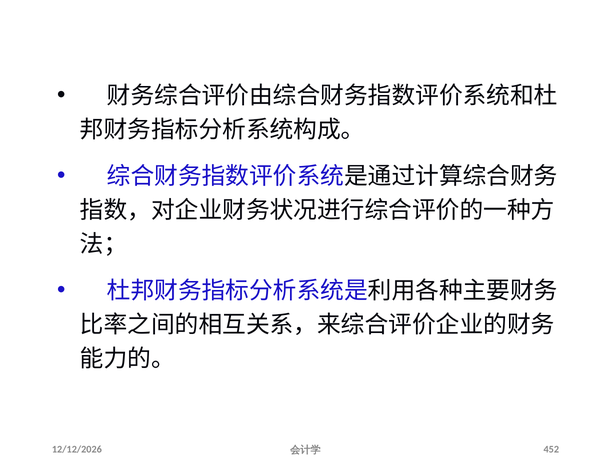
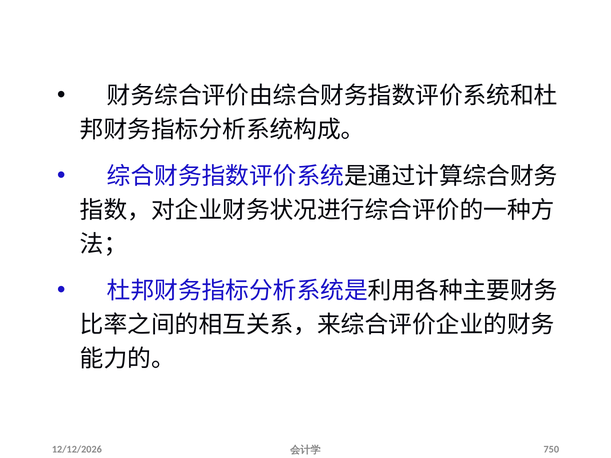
452: 452 -> 750 (551, 450)
